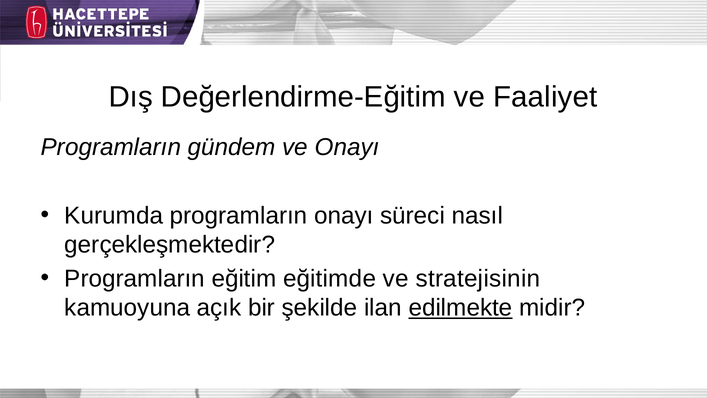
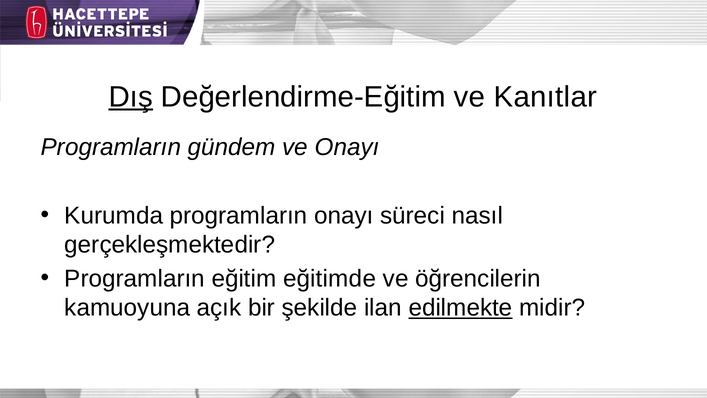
Dış underline: none -> present (131, 97)
Faaliyet: Faaliyet -> Kanıtlar (545, 97)
stratejisinin: stratejisinin -> öğrencilerin (478, 279)
